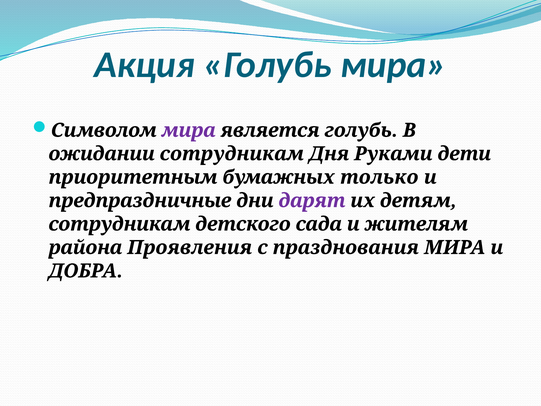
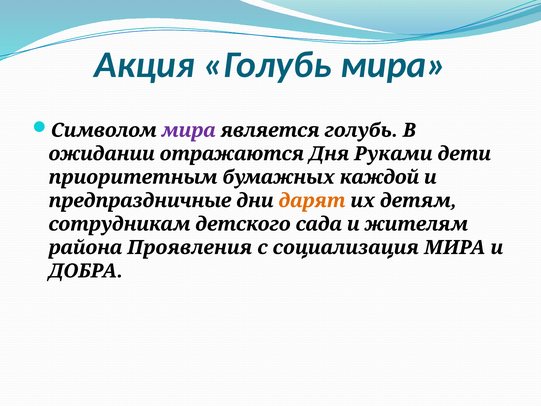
ожидании сотрудникам: сотрудникам -> отражаются (232, 154)
только: только -> каждой (379, 177)
дарят colour: purple -> orange (312, 201)
празднования: празднования -> социализация (346, 247)
